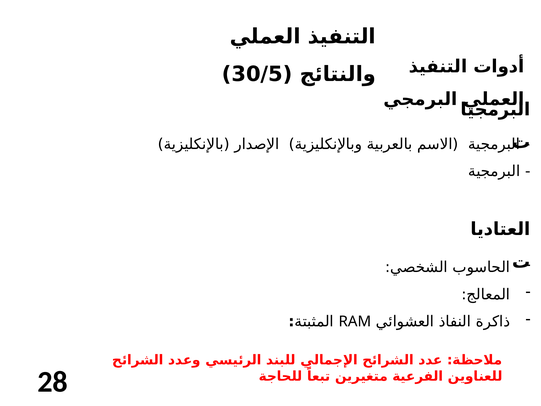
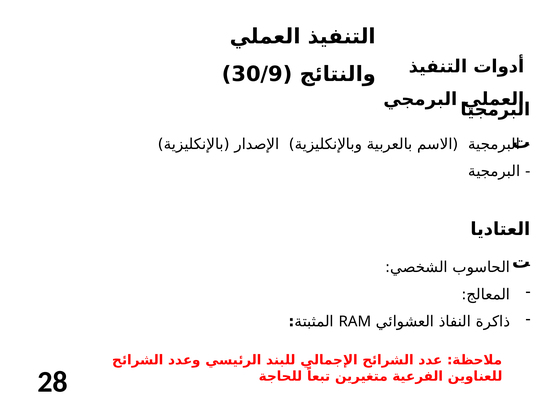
30/5: 30/5 -> 30/9 (257, 74)
